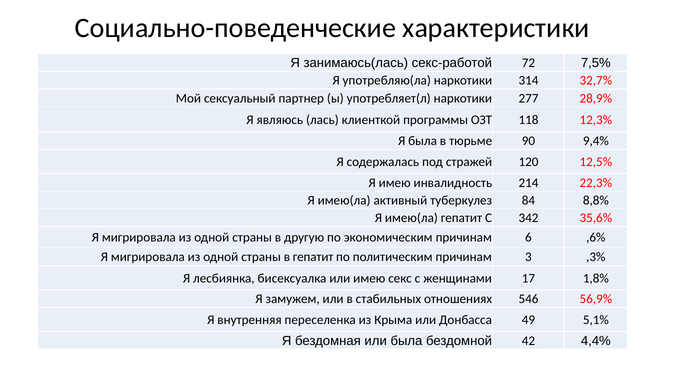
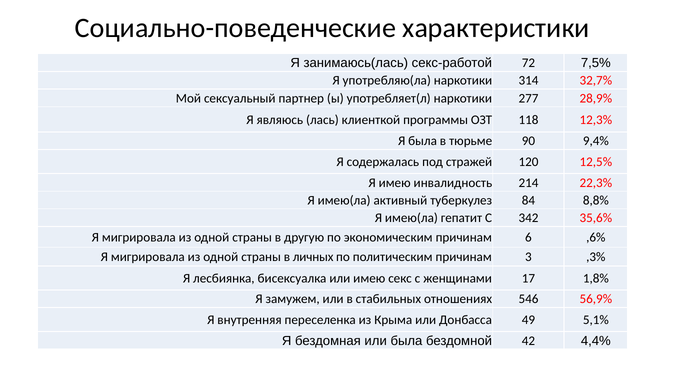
в гепатит: гепатит -> личных (313, 257)
